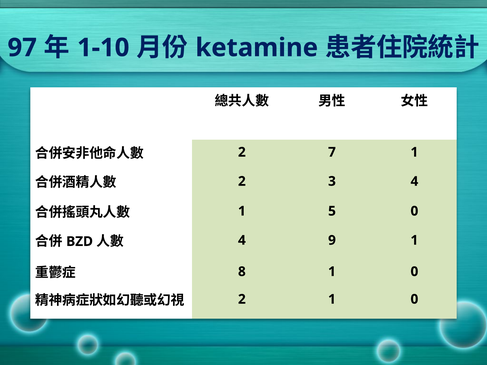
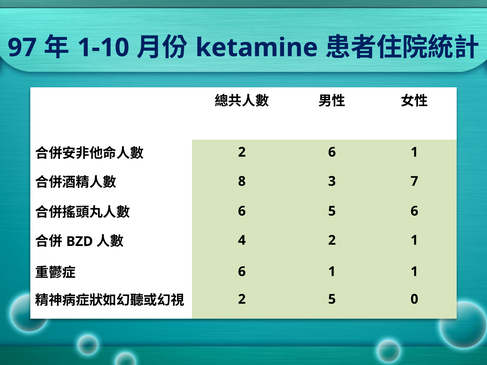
2 7: 7 -> 6 (332, 152)
2: 2 -> 8 (242, 181)
3 4: 4 -> 7 (414, 181)
1: 1 -> 6 (242, 211)
5 0: 0 -> 6 (414, 211)
4 9: 9 -> 2 (332, 240)
8: 8 -> 6 (242, 272)
0: 0 -> 1 (414, 272)
2 1: 1 -> 5 (332, 299)
